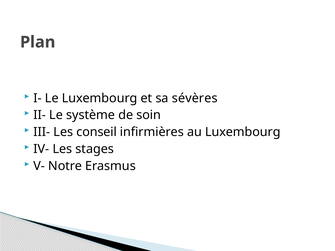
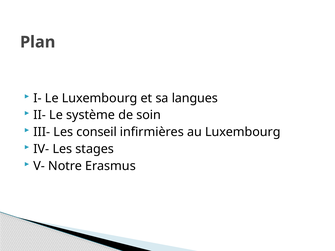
sévères: sévères -> langues (195, 98)
